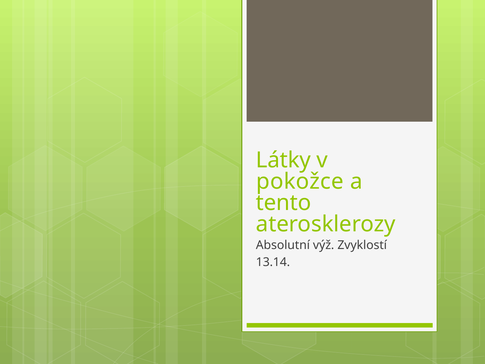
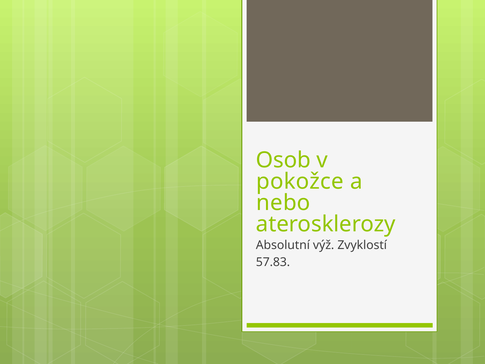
Látky: Látky -> Osob (283, 160)
tento: tento -> nebo (283, 203)
13.14: 13.14 -> 57.83 (273, 262)
